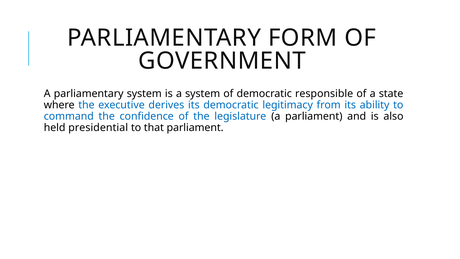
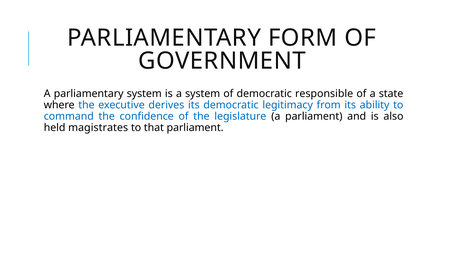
presidential: presidential -> magistrates (98, 128)
